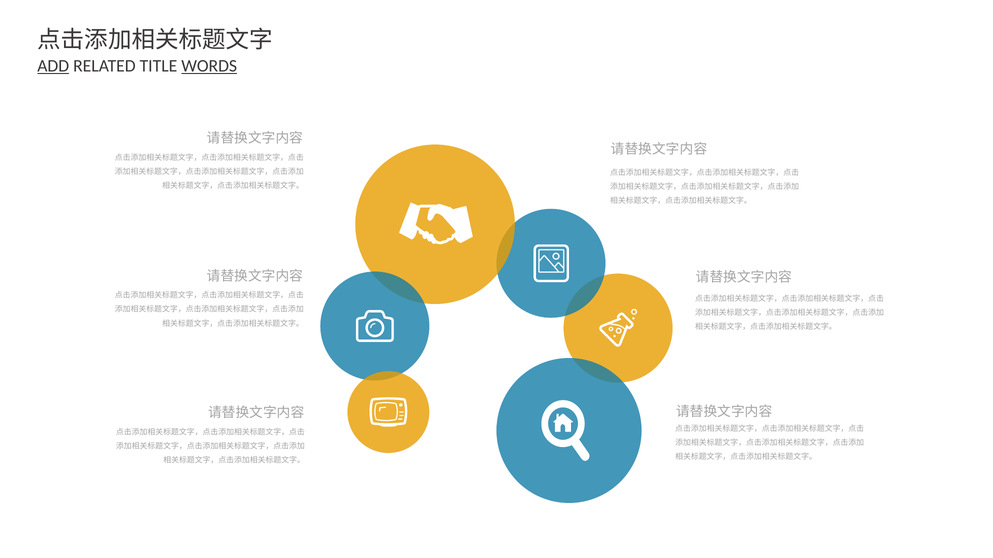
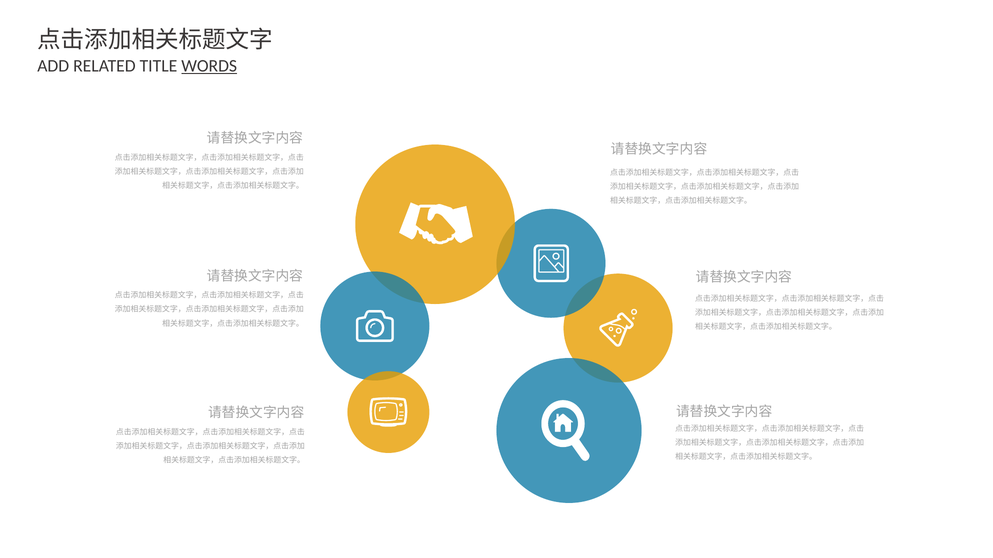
ADD underline: present -> none (53, 66)
